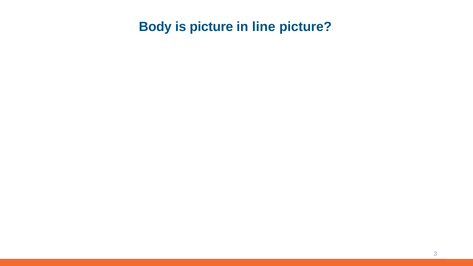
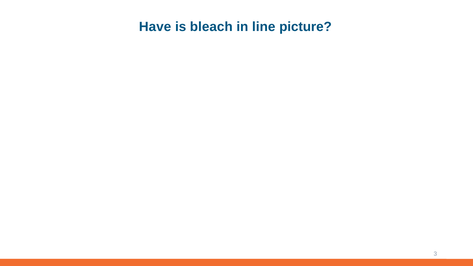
Body: Body -> Have (155, 27)
is picture: picture -> bleach (211, 27)
